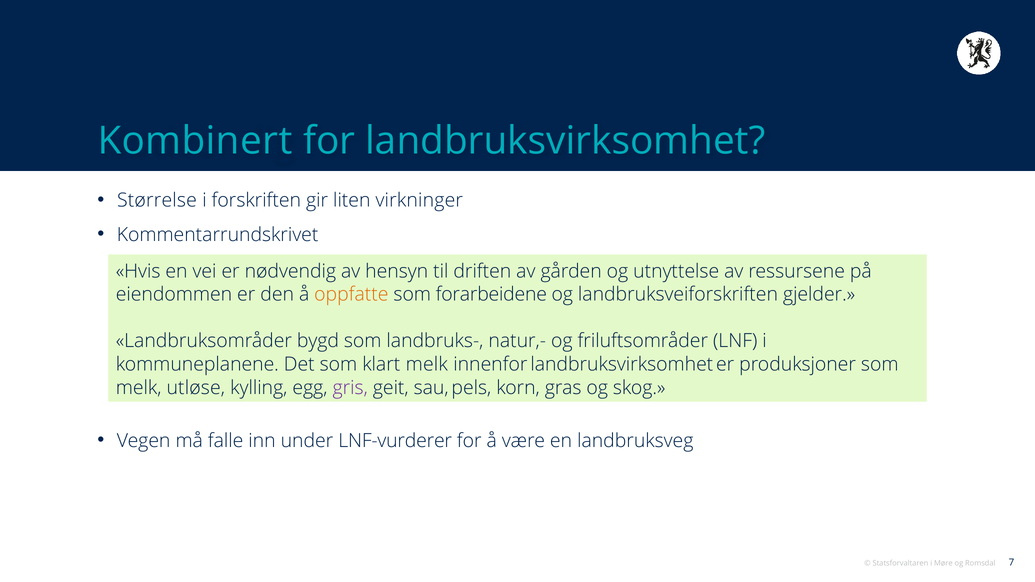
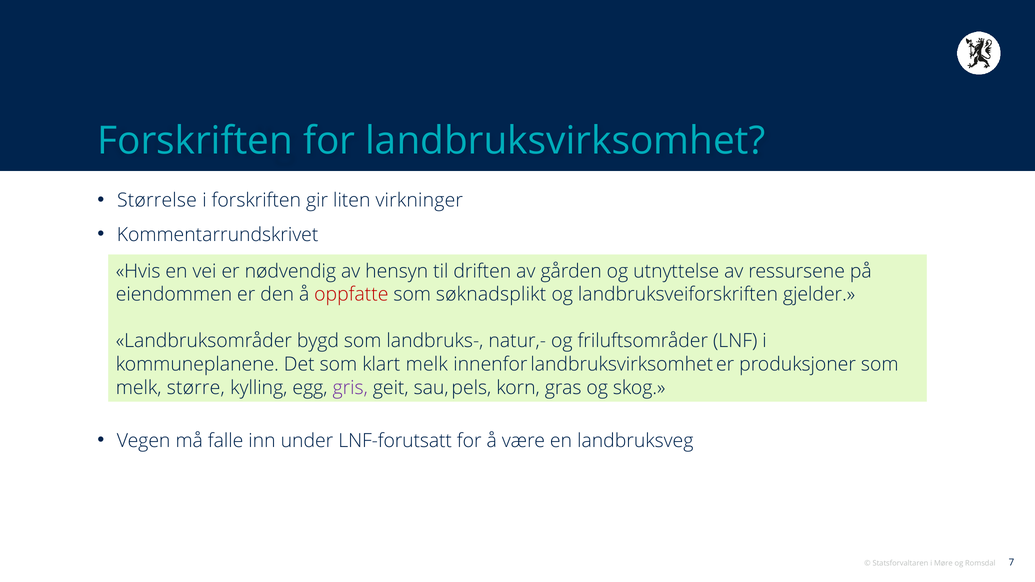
Kombinert: Kombinert -> Forskriften (195, 141)
oppfatte colour: orange -> red (351, 295)
forarbeidene: forarbeidene -> søknadsplikt (491, 295)
utløse: utløse -> større (196, 388)
LNF-vurderer: LNF-vurderer -> LNF-forutsatt (395, 441)
